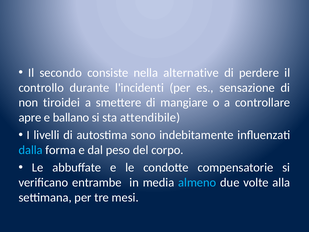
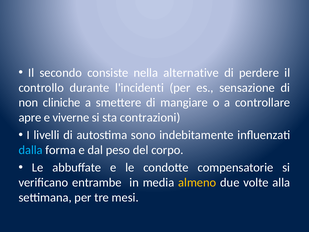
tiroidei: tiroidei -> cliniche (62, 103)
ballano: ballano -> viverne (71, 117)
attendibile: attendibile -> contrazioni (150, 117)
almeno colour: light blue -> yellow (197, 182)
